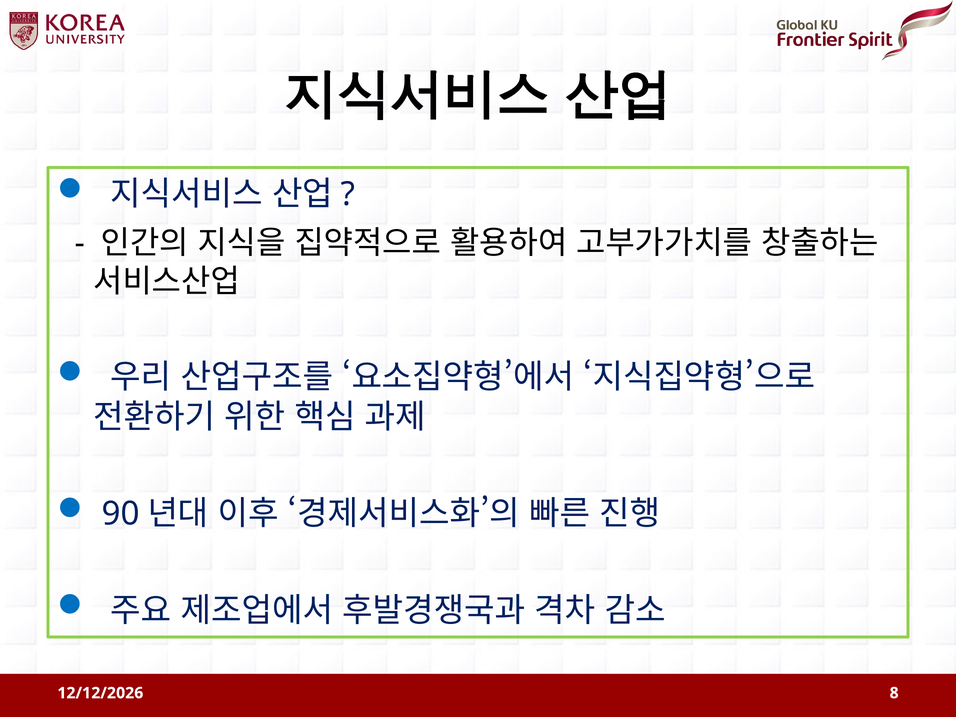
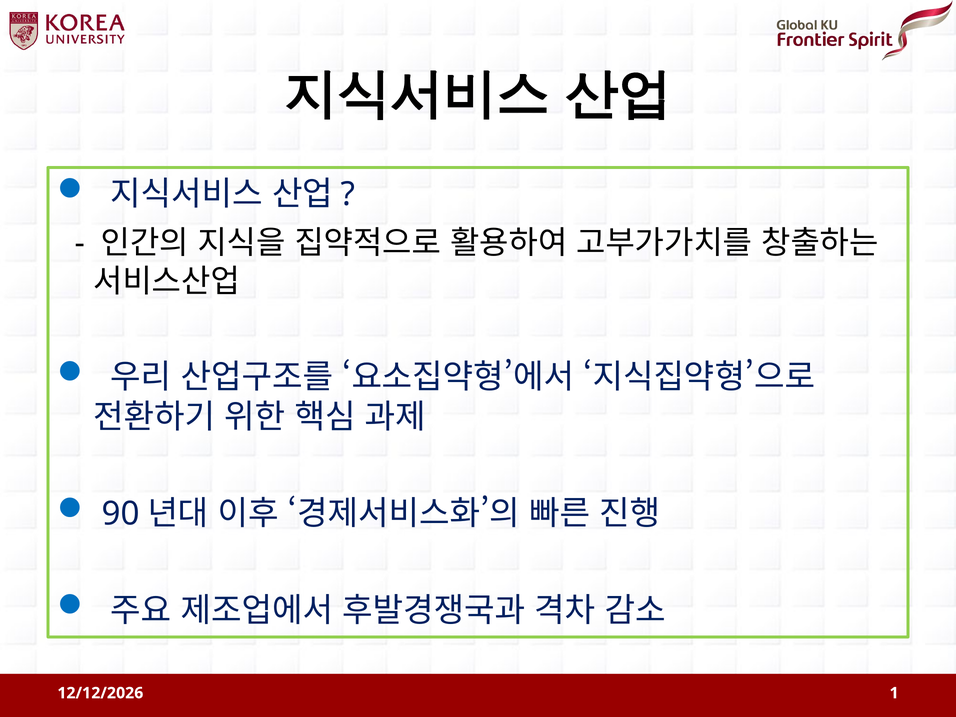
8: 8 -> 1 (894, 693)
